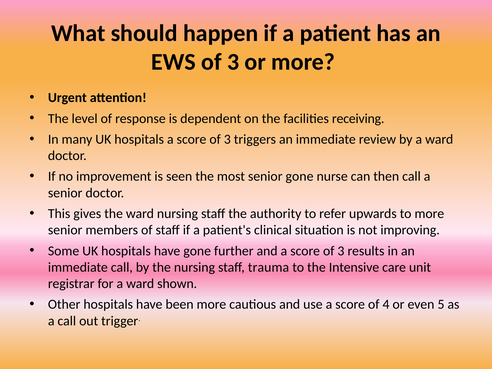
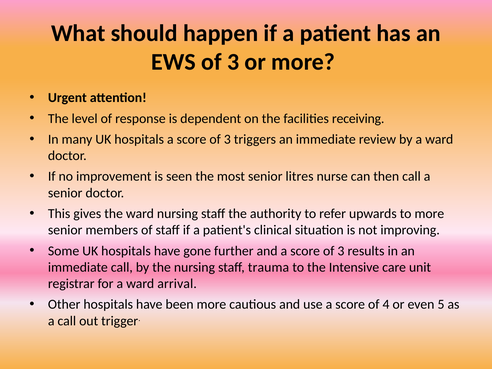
senior gone: gone -> litres (300, 176)
shown: shown -> arrival (177, 284)
